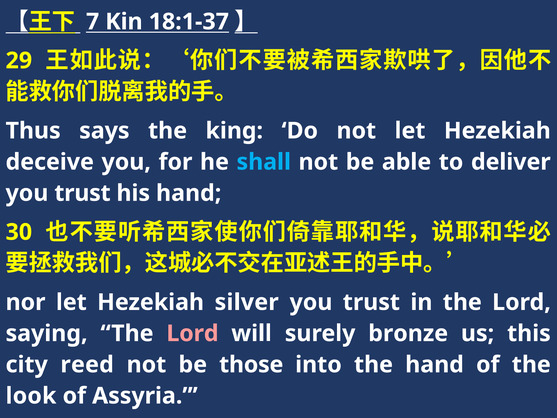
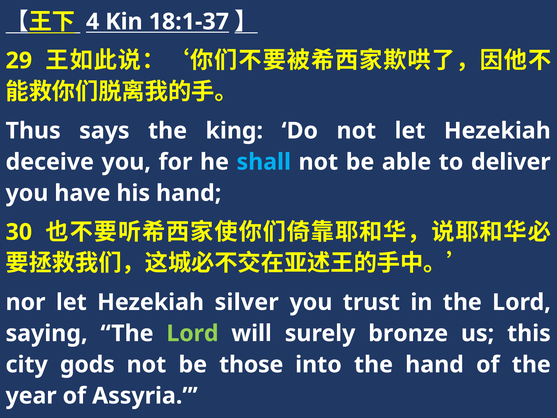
7: 7 -> 4 (93, 22)
trust: trust -> have (82, 193)
Lord colour: pink -> light green (192, 333)
reed: reed -> gods (87, 364)
look: look -> year (31, 396)
